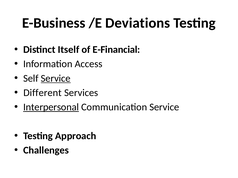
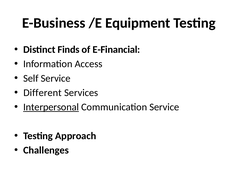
Deviations: Deviations -> Equipment (138, 23)
Itself: Itself -> Finds (69, 50)
Service underline: present -> none (56, 79)
